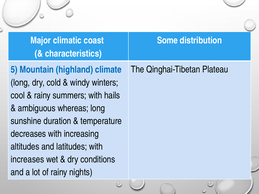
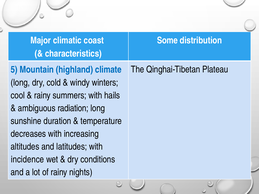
whereas: whereas -> radiation (73, 108)
increases: increases -> incidence (27, 160)
